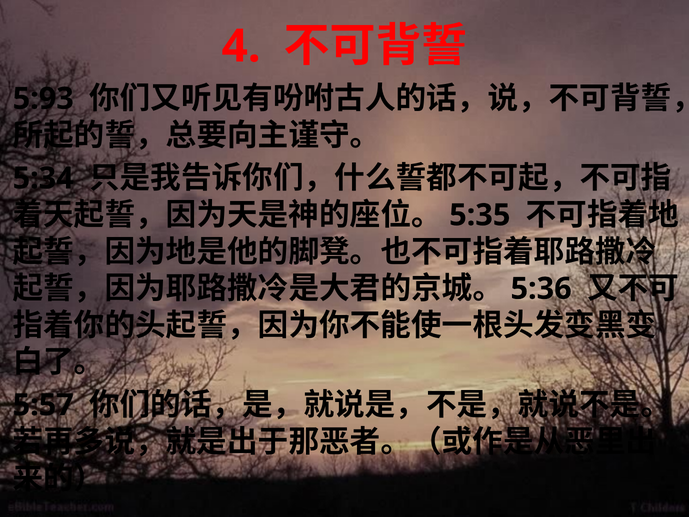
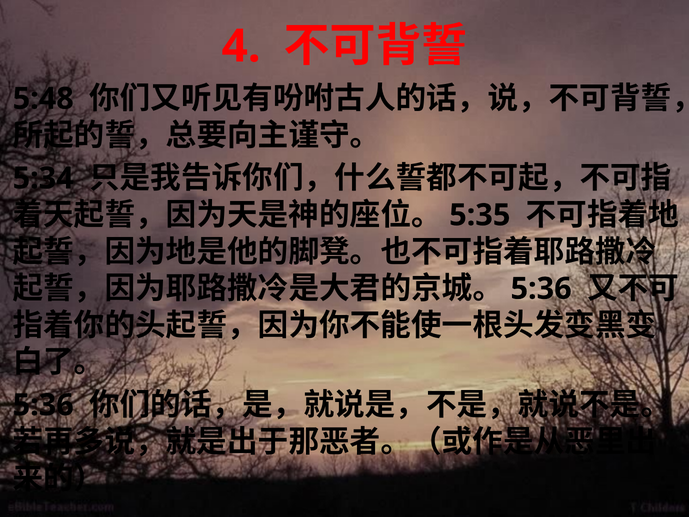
5:93: 5:93 -> 5:48 (43, 99)
5:57: 5:57 -> 5:36 (43, 405)
